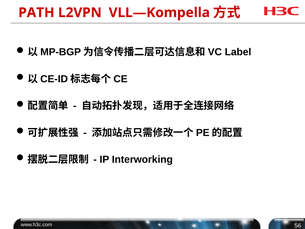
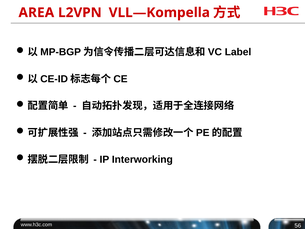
PATH: PATH -> AREA (36, 13)
